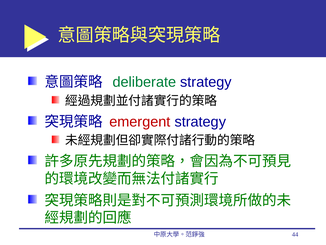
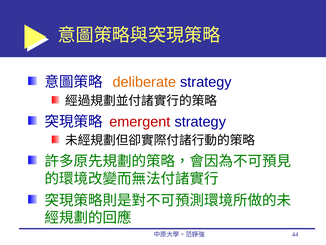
deliberate colour: green -> orange (144, 82)
